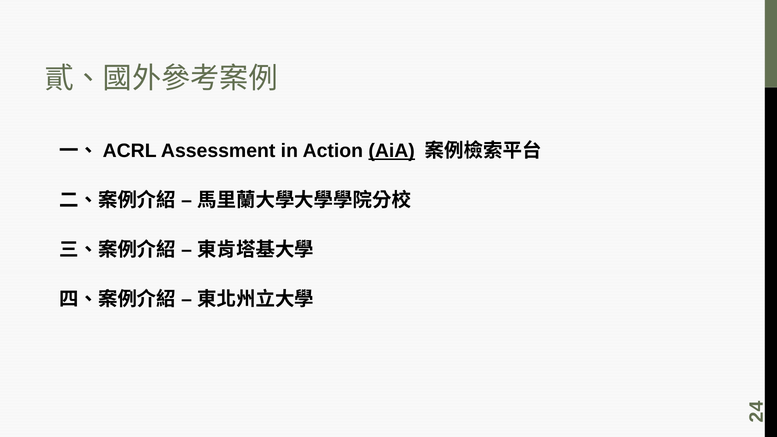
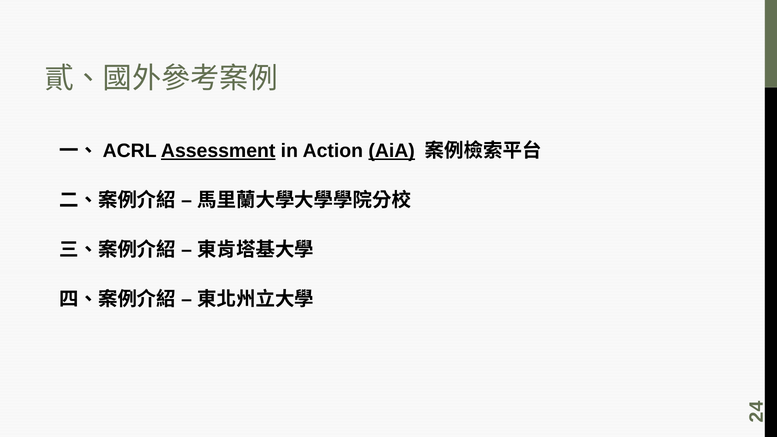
Assessment underline: none -> present (218, 151)
